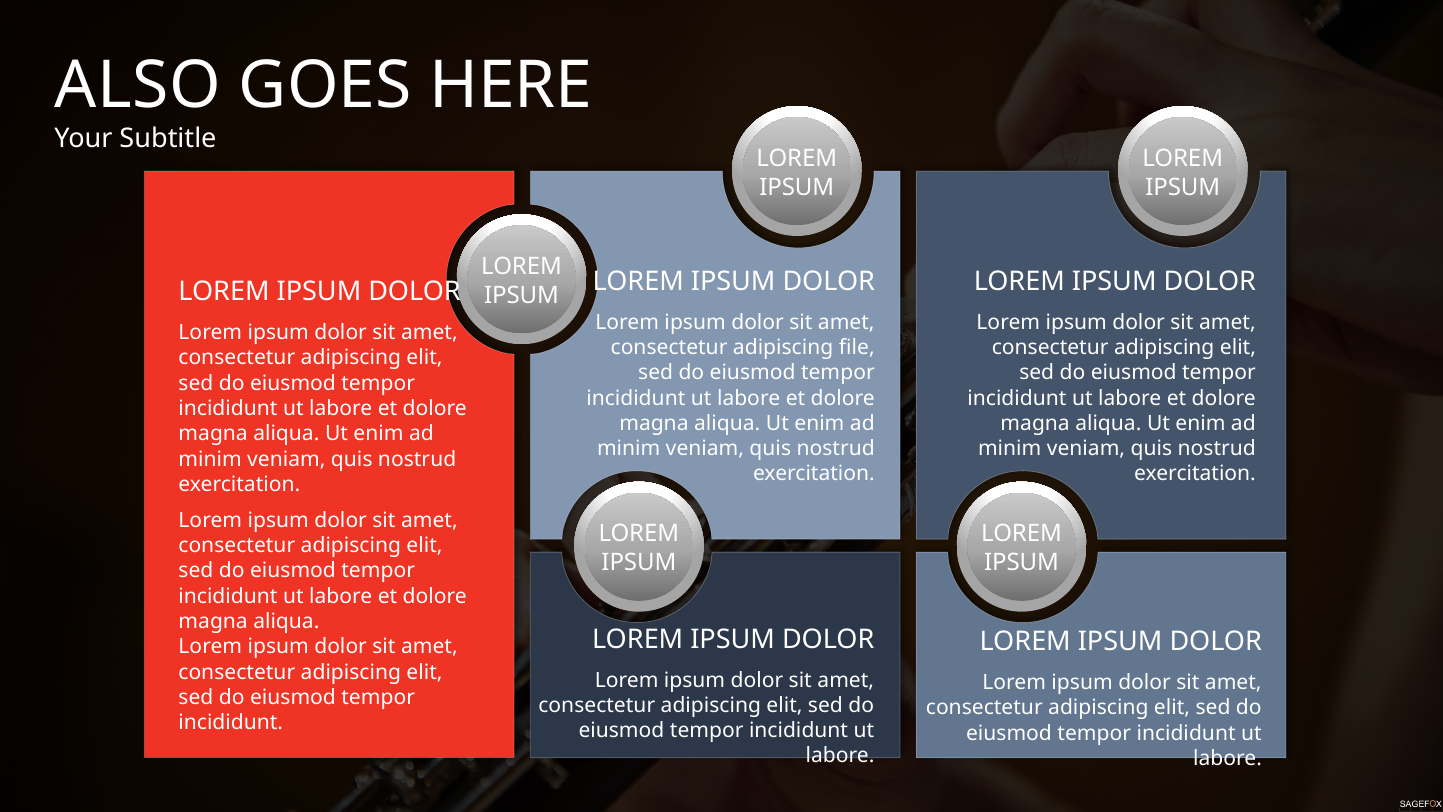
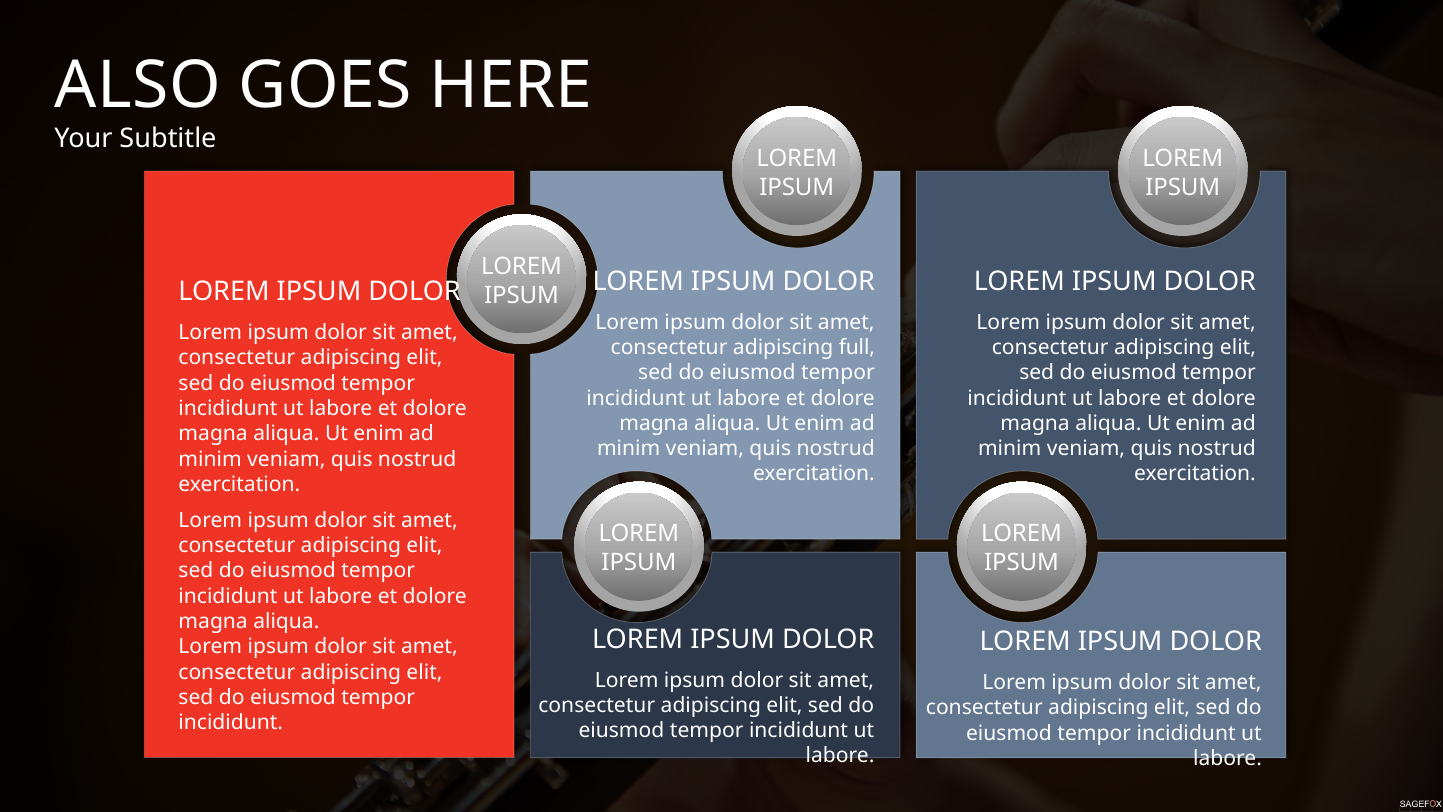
file: file -> full (857, 347)
